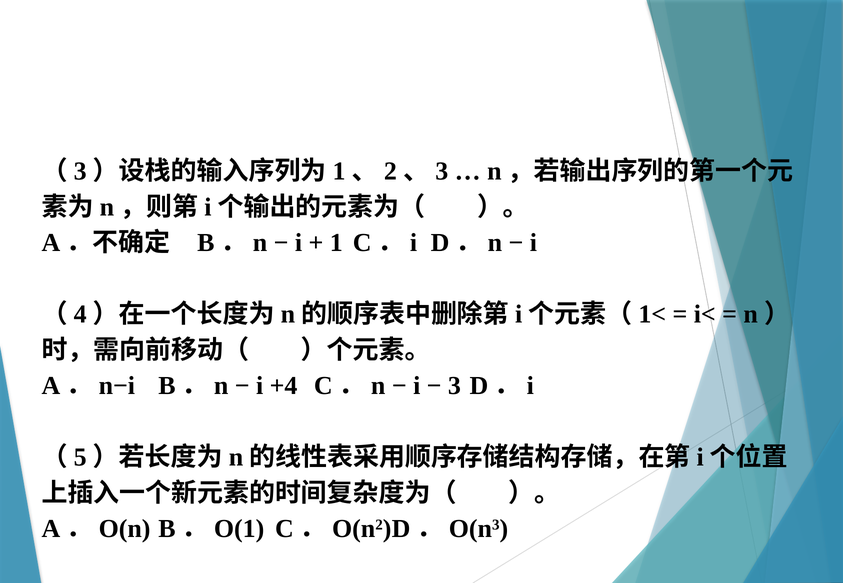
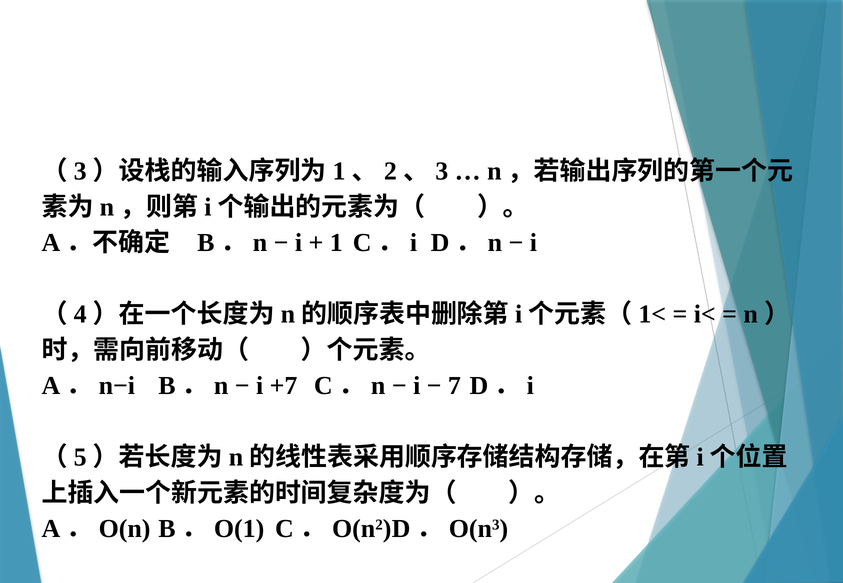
+4: +4 -> +7 (284, 386)
3: 3 -> 7 (454, 386)
